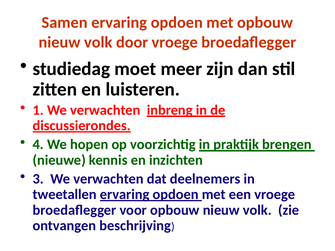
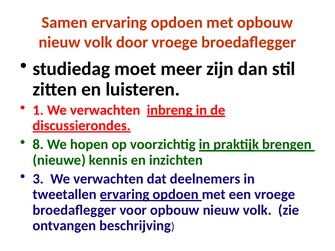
4: 4 -> 8 (38, 145)
